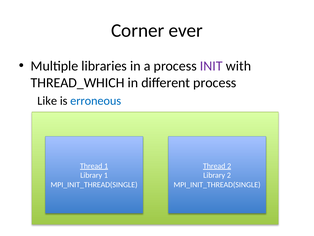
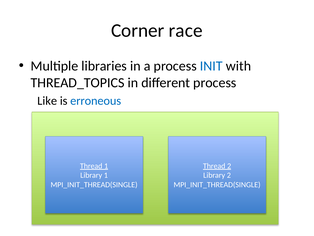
ever: ever -> race (186, 30)
INIT colour: purple -> blue (211, 66)
THREAD_WHICH: THREAD_WHICH -> THREAD_TOPICS (78, 83)
